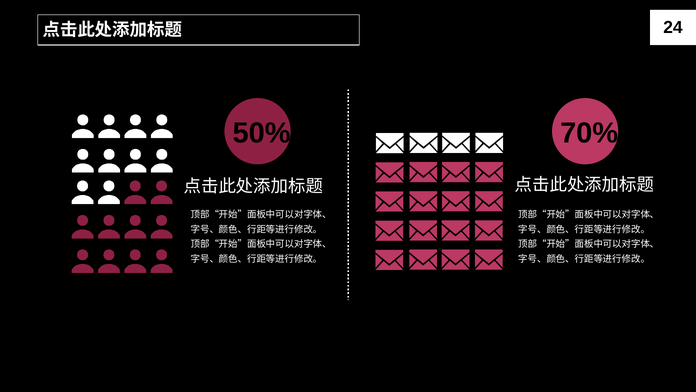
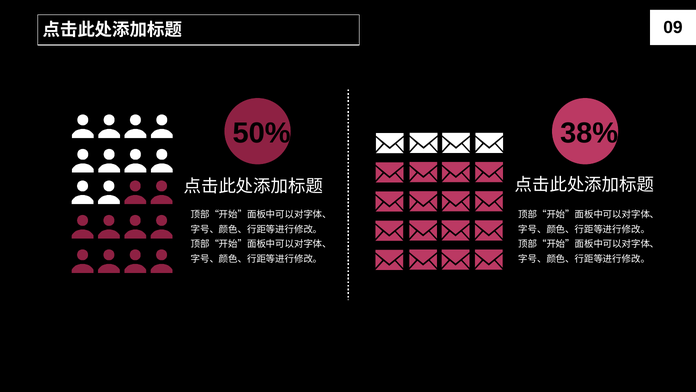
24: 24 -> 09 (673, 27)
70%: 70% -> 38% (589, 133)
